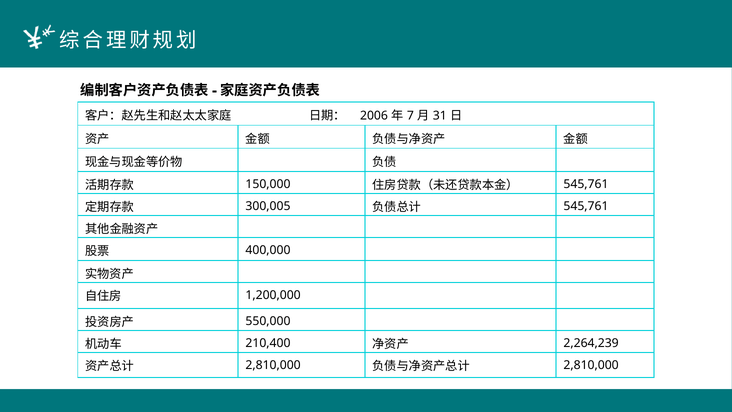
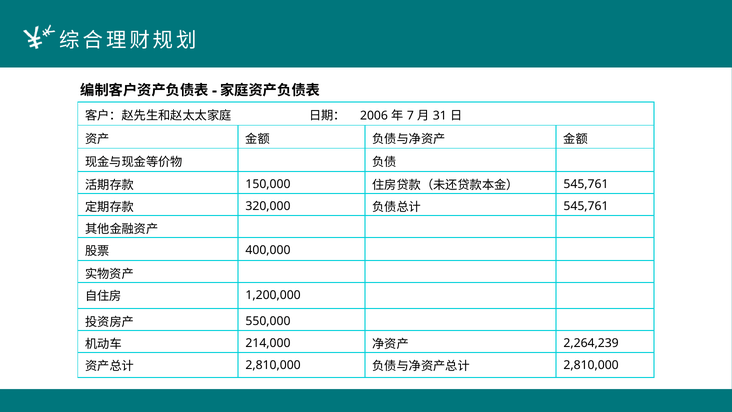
300,005: 300,005 -> 320,000 (268, 206)
210,400: 210,400 -> 214,000 (268, 343)
